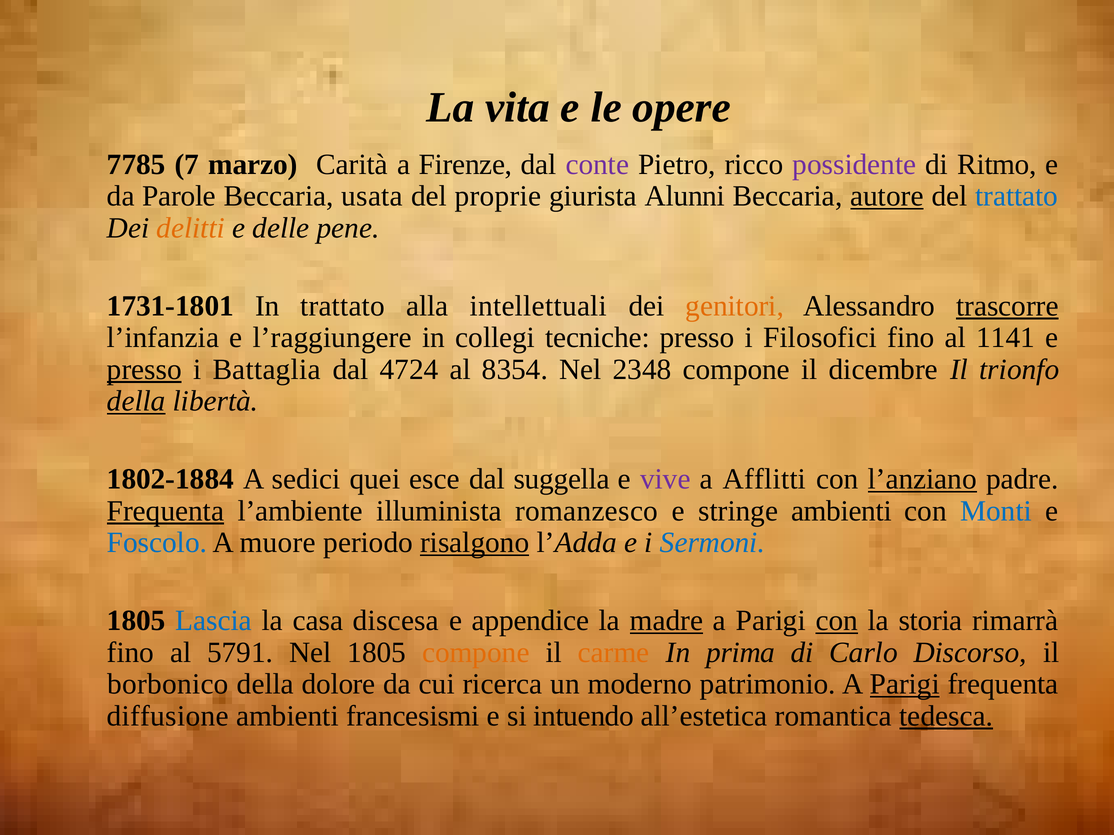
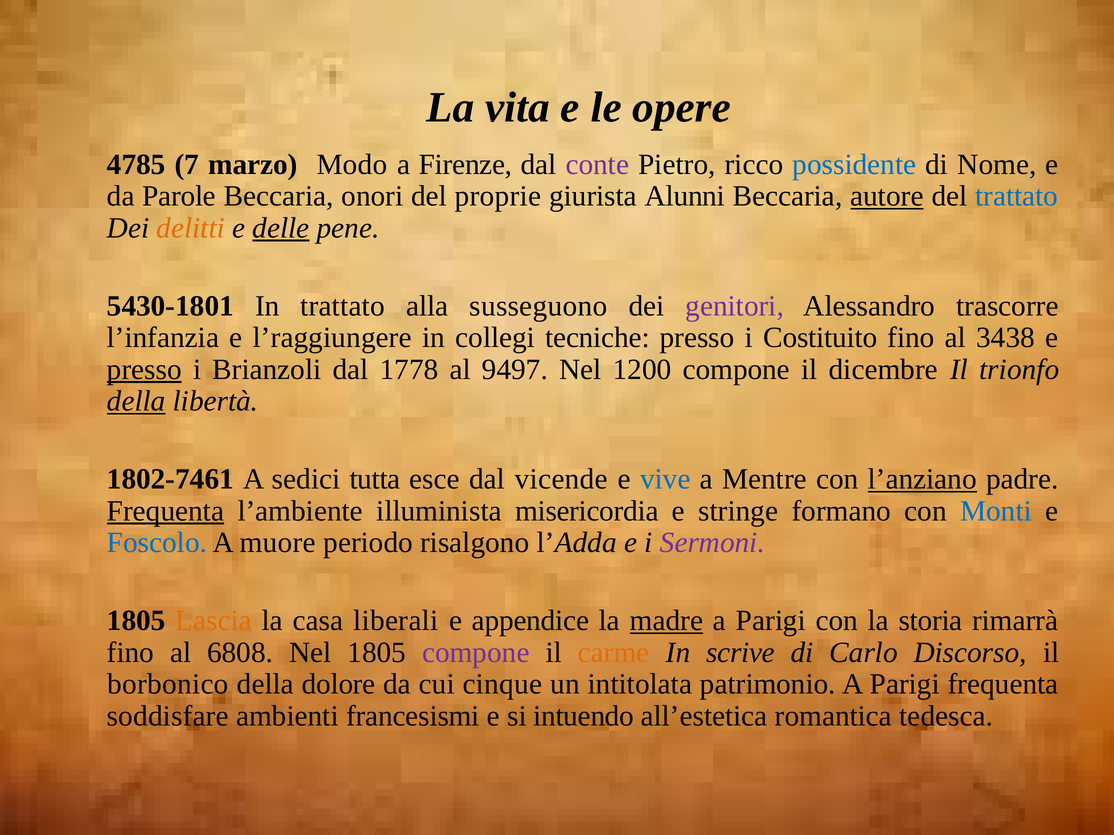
7785: 7785 -> 4785 (136, 165)
Carità: Carità -> Modo (352, 165)
possidente colour: purple -> blue (854, 165)
Ritmo: Ritmo -> Nome (997, 165)
usata: usata -> onori (372, 196)
delle underline: none -> present (281, 228)
1731-1801: 1731-1801 -> 5430-1801 (170, 306)
intellettuali: intellettuali -> susseguono (538, 306)
genitori colour: orange -> purple (735, 306)
trascorre underline: present -> none (1007, 306)
Filosofici: Filosofici -> Costituito (820, 338)
1141: 1141 -> 3438 (1006, 338)
Battaglia: Battaglia -> Brianzoli (267, 370)
4724: 4724 -> 1778 (409, 370)
8354: 8354 -> 9497 (515, 370)
2348: 2348 -> 1200 (642, 370)
1802-1884: 1802-1884 -> 1802-7461 (170, 479)
quei: quei -> tutta (375, 479)
suggella: suggella -> vicende (561, 479)
vive colour: purple -> blue (665, 479)
Afflitti: Afflitti -> Mentre (764, 479)
romanzesco: romanzesco -> misericordia (587, 511)
stringe ambienti: ambienti -> formano (841, 511)
risalgono underline: present -> none (475, 543)
Sermoni colour: blue -> purple (712, 543)
Lascia colour: blue -> orange (214, 621)
discesa: discesa -> liberali (396, 621)
con underline: present -> none (837, 621)
5791: 5791 -> 6808 (240, 653)
compone colour: orange -> purple (476, 653)
prima: prima -> scrive (741, 653)
ricerca: ricerca -> cinque (502, 684)
moderno: moderno -> intitolata (640, 684)
Parigi underline: present -> none (905, 684)
diffusione: diffusione -> soddisfare (168, 716)
tedesca underline: present -> none (946, 716)
